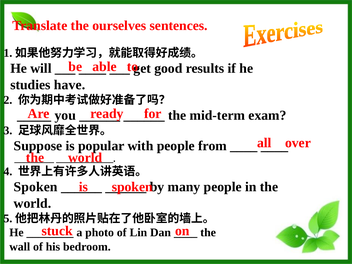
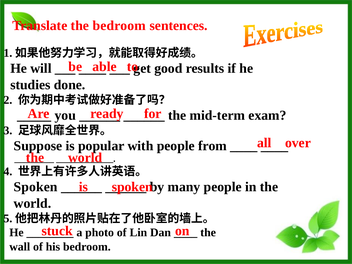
the ourselves: ourselves -> bedroom (119, 26)
have: have -> done (70, 85)
